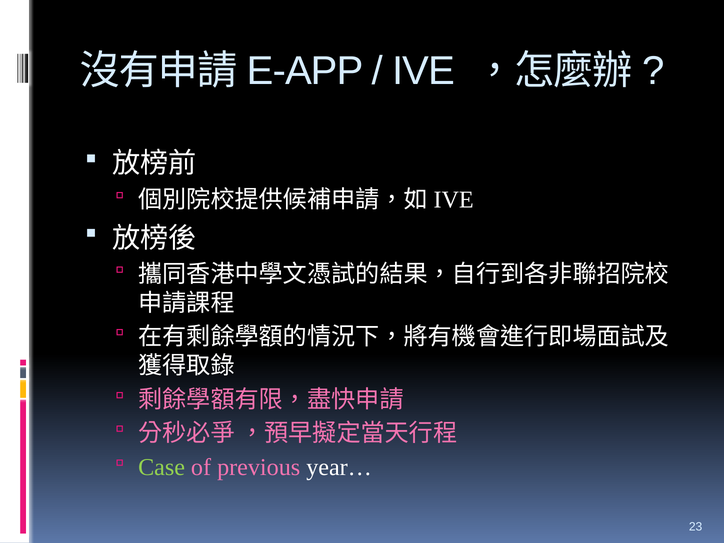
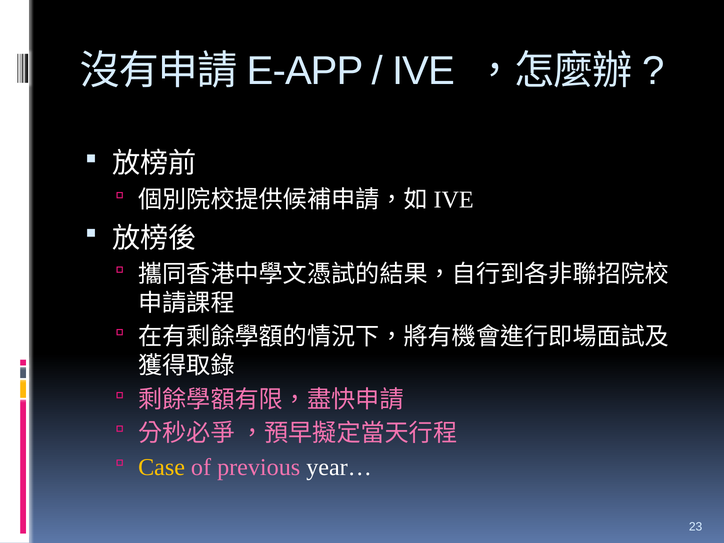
Case colour: light green -> yellow (162, 467)
